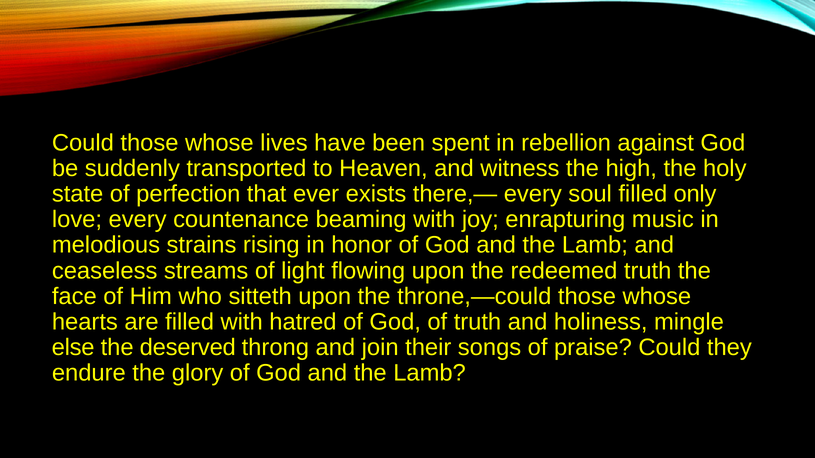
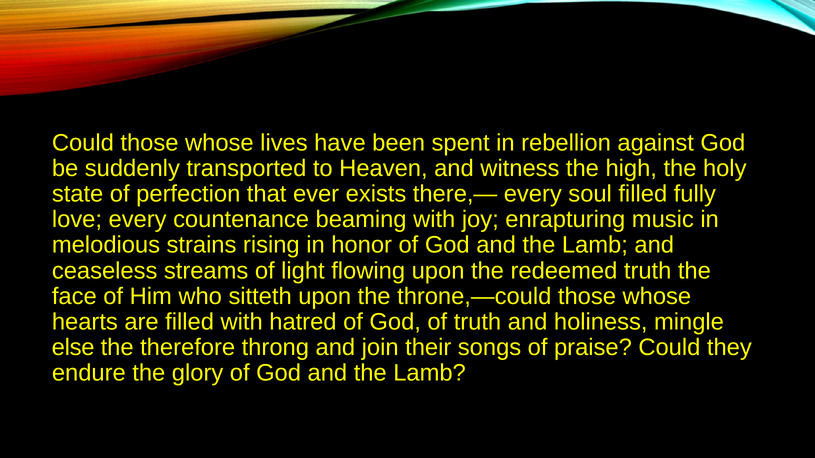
only: only -> fully (695, 194)
deserved: deserved -> therefore (188, 348)
